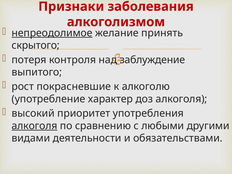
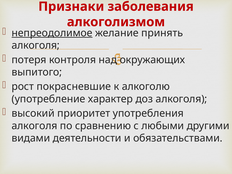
скрытого: скрытого -> алкоголя (36, 45)
заблуждение: заблуждение -> окружающих (152, 60)
алкоголя underline: present -> none (34, 126)
